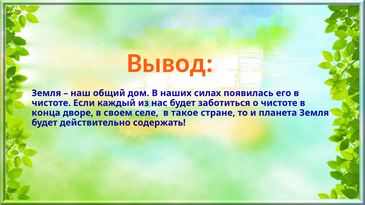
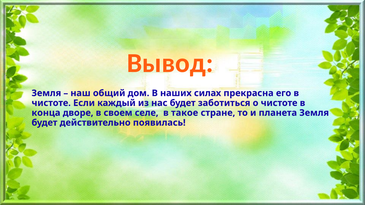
появилась: появилась -> прекрасна (249, 93)
содержать: содержать -> появилась (159, 123)
